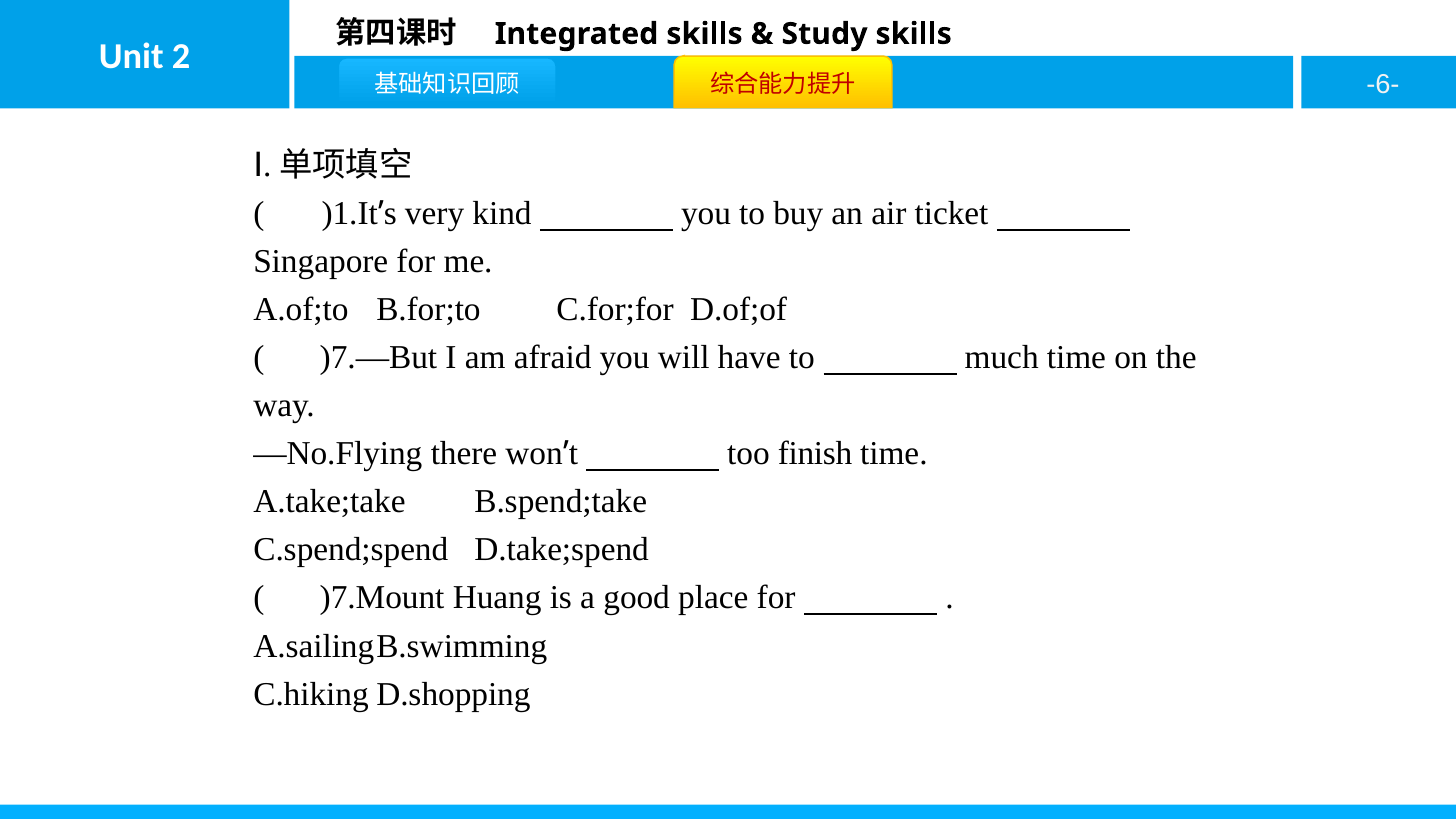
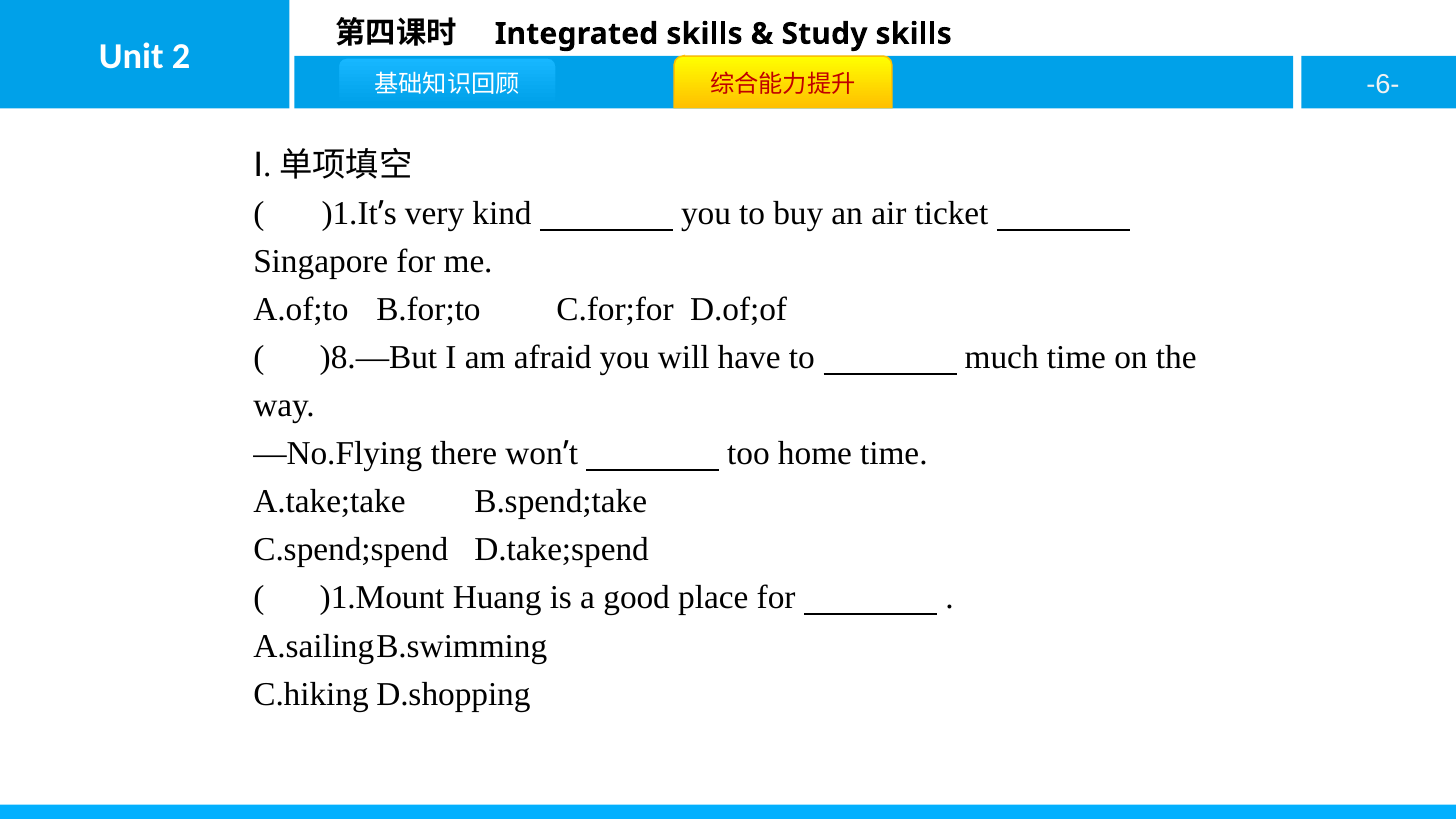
)7.—But: )7.—But -> )8.—But (378, 358)
finish: finish -> home (815, 454)
)7.Mount: )7.Mount -> )1.Mount (382, 598)
